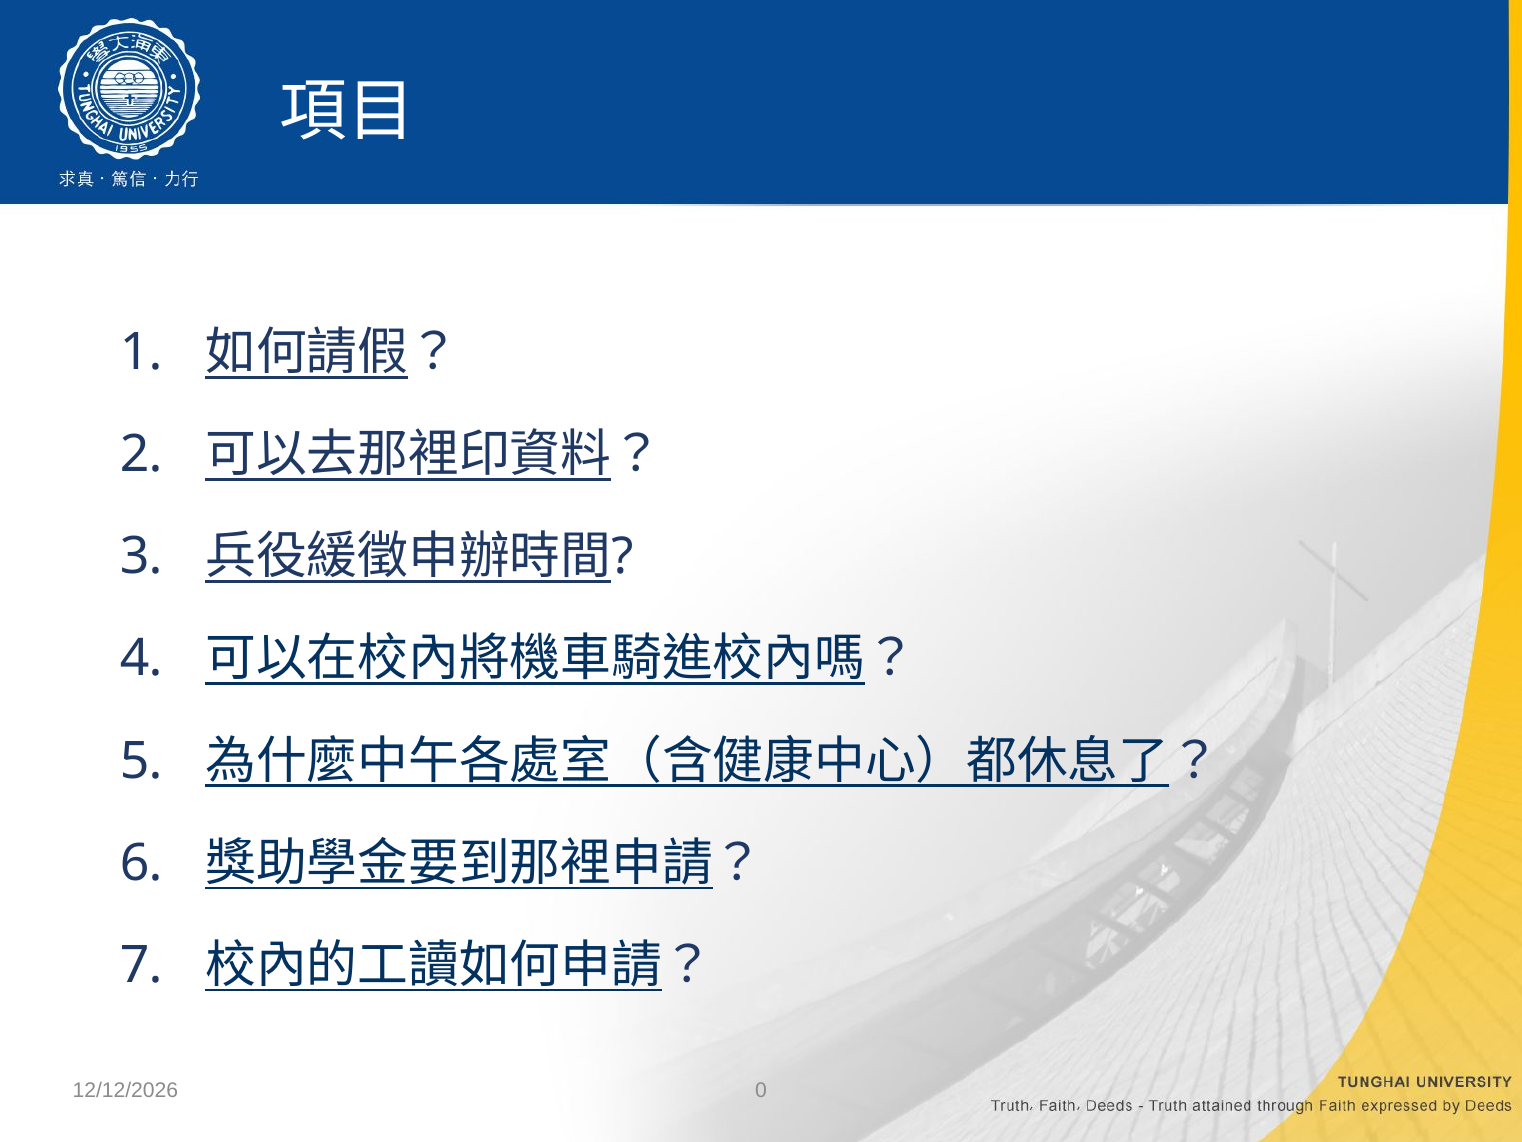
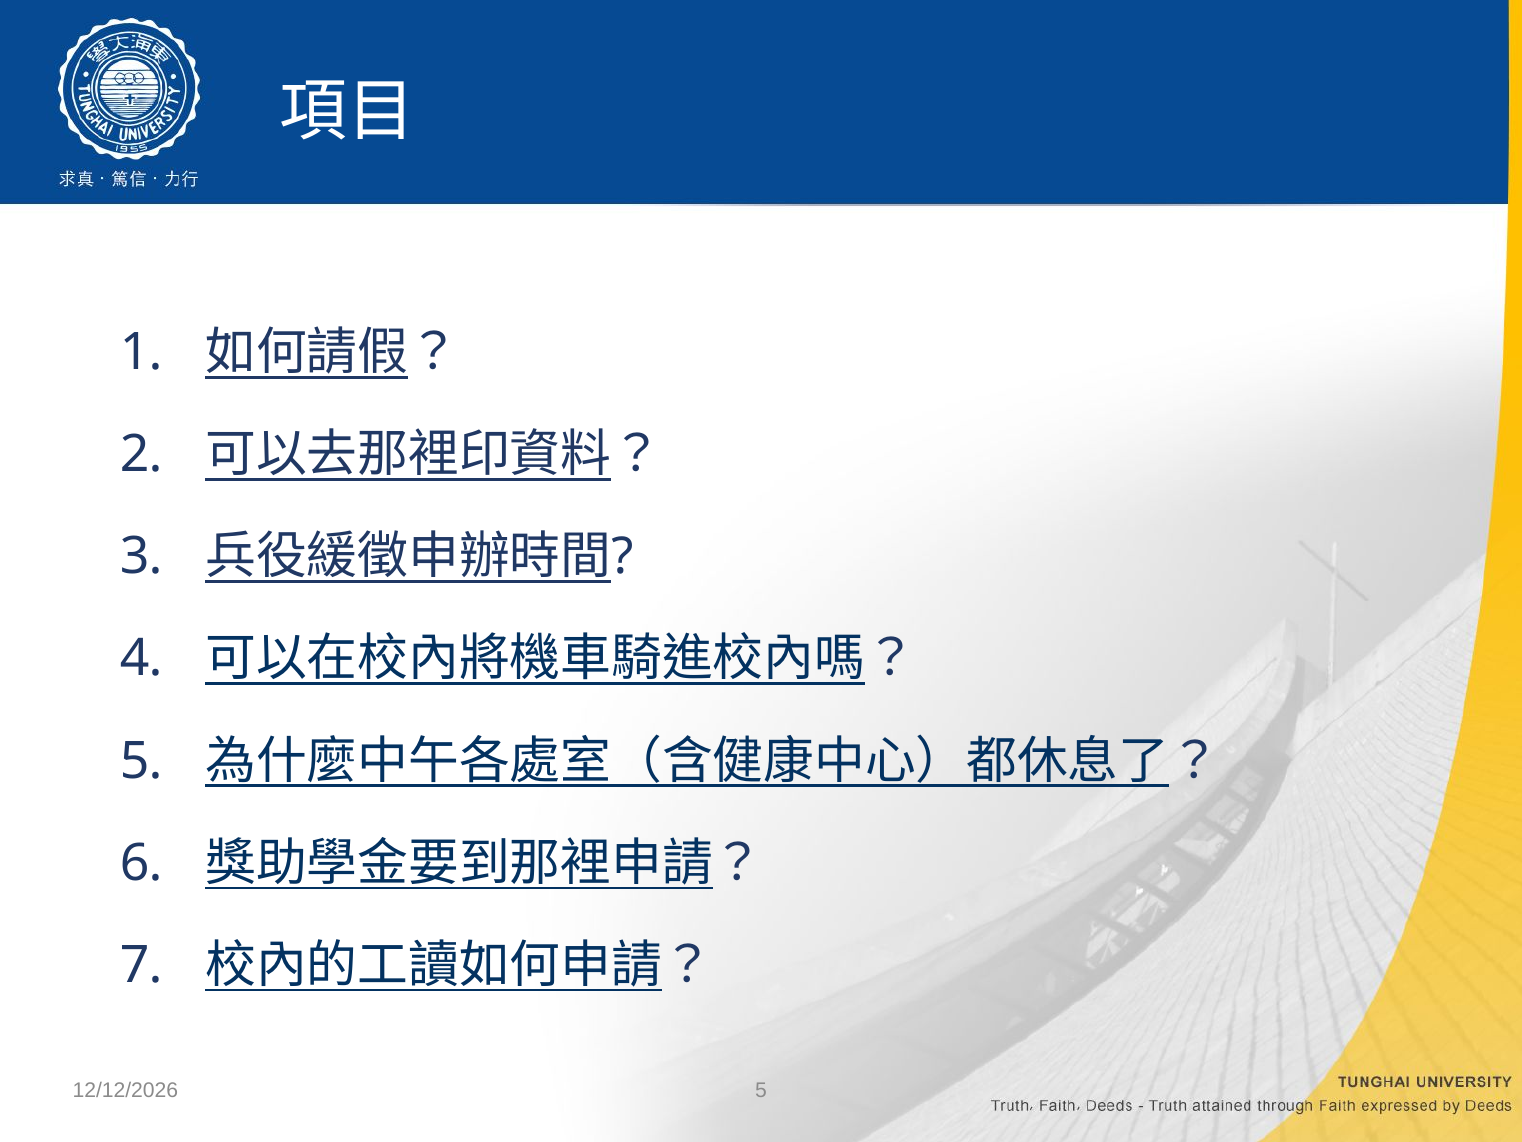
0: 0 -> 5 (761, 1090)
